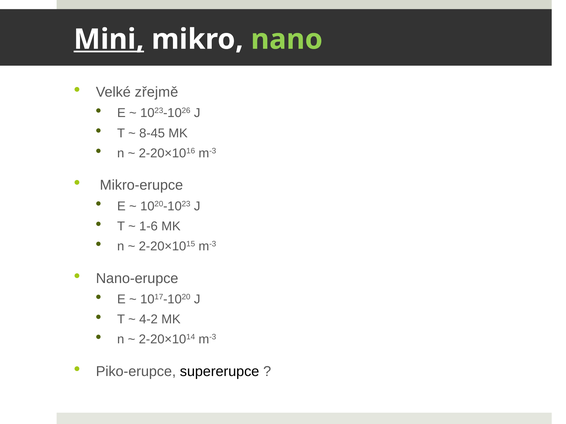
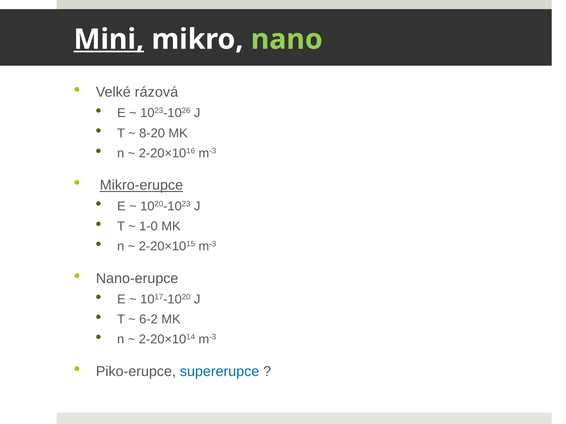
zřejmě: zřejmě -> rázová (156, 92)
8-45: 8-45 -> 8-20 (152, 133)
Mikro-erupce underline: none -> present (141, 185)
1-6: 1-6 -> 1-0 (148, 226)
4-2: 4-2 -> 6-2 (148, 320)
supererupce colour: black -> blue (220, 372)
